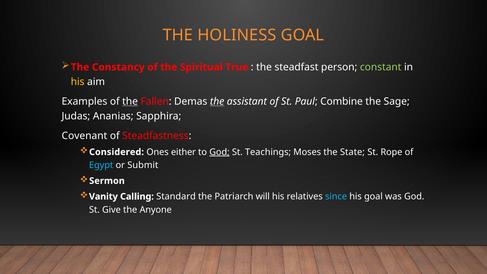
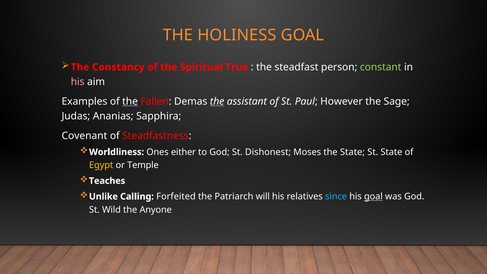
his colour: yellow -> pink (78, 82)
Combine: Combine -> However (342, 101)
Considered: Considered -> Worldliness (117, 152)
God underline: present -> none (219, 152)
Teachings: Teachings -> Dishonest (268, 152)
St Rope: Rope -> State (391, 152)
Egypt colour: light blue -> yellow (101, 165)
Submit: Submit -> Temple (143, 165)
Sermon: Sermon -> Teaches (107, 181)
Vanity: Vanity -> Unlike (103, 196)
Standard: Standard -> Forfeited (176, 196)
goal underline: none -> present (373, 196)
Give: Give -> Wild (111, 210)
